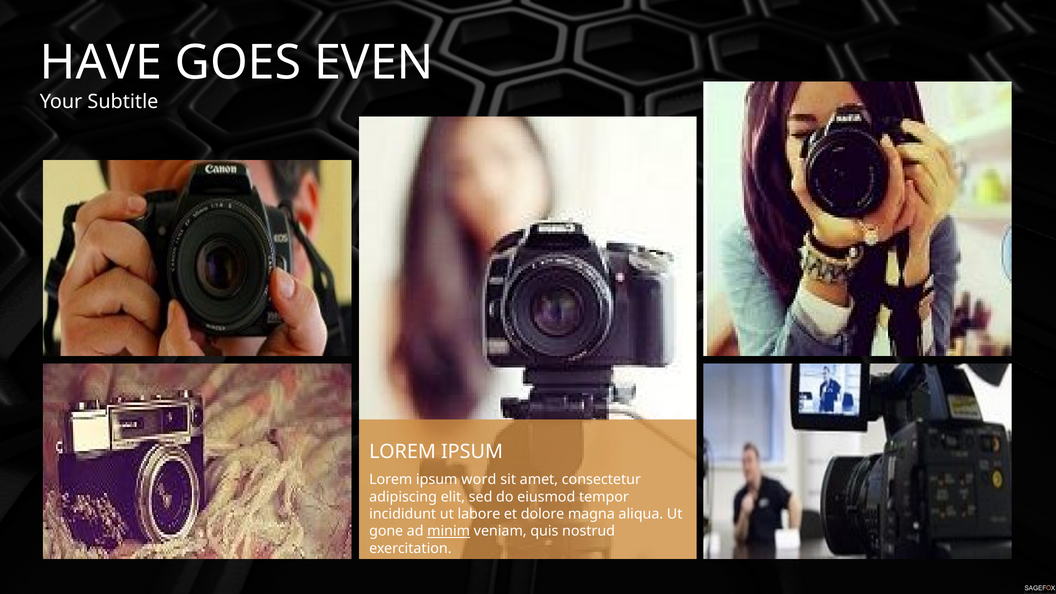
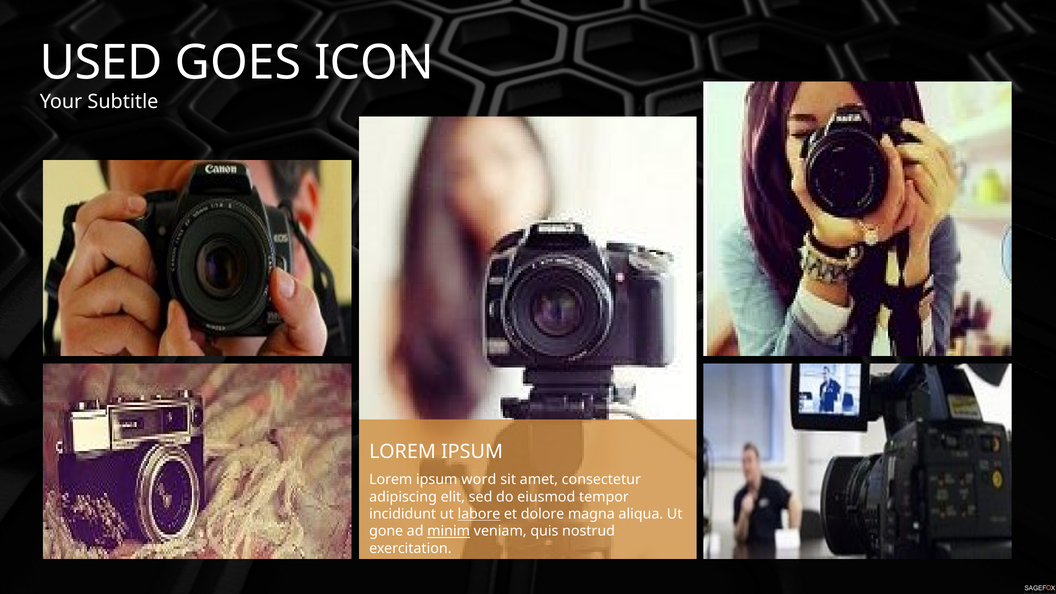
HAVE: HAVE -> USED (101, 63)
EVEN: EVEN -> ICON (374, 63)
labore underline: none -> present (479, 514)
